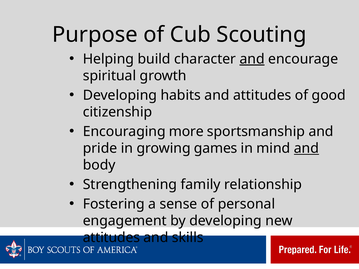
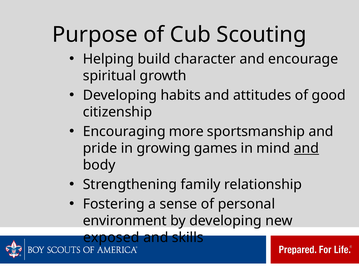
and underline: present -> none (252, 59)
engagement: engagement -> environment (125, 221)
attitudes: attitudes -> exposed (111, 238)
